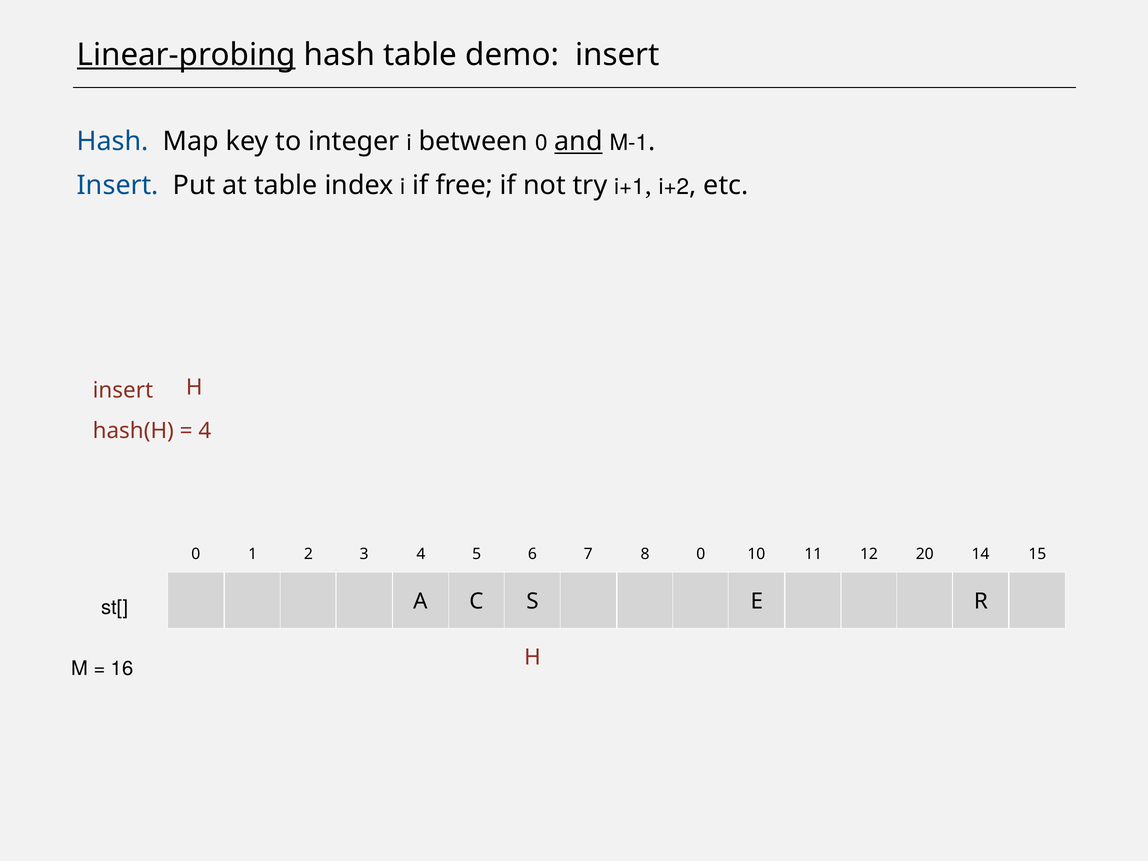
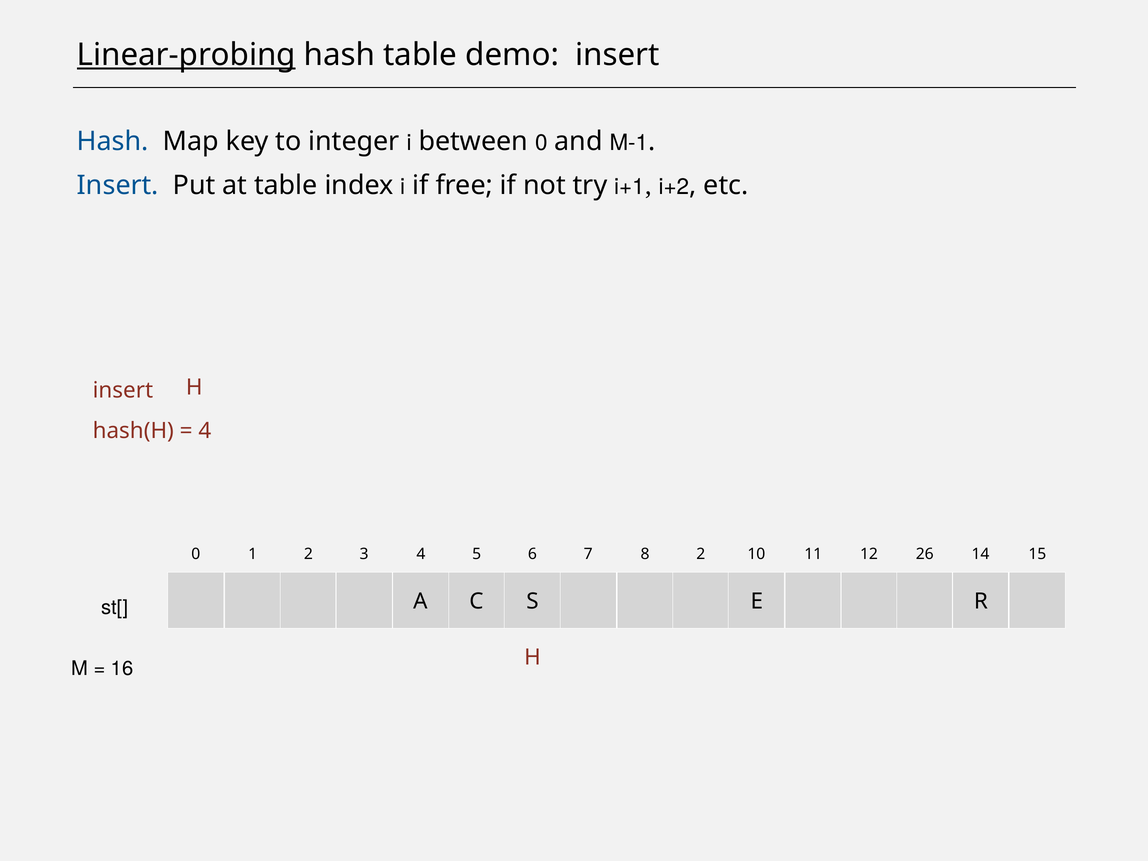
and underline: present -> none (579, 142)
8 0: 0 -> 2 (701, 554)
20: 20 -> 26 (925, 554)
